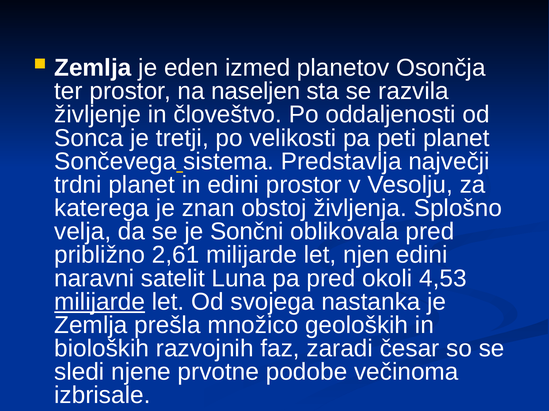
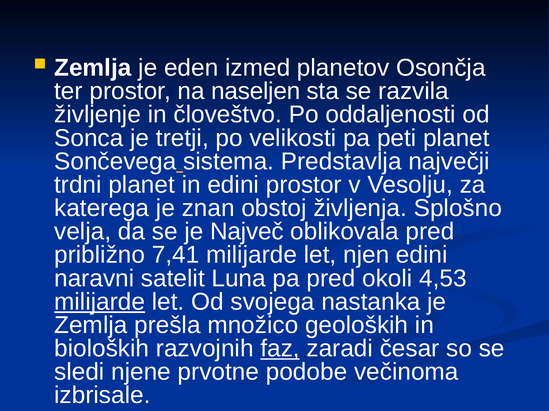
Sončni: Sončni -> Največ (247, 232)
2,61: 2,61 -> 7,41 (176, 255)
faz underline: none -> present (280, 349)
